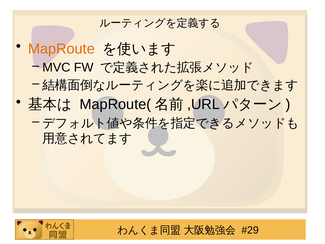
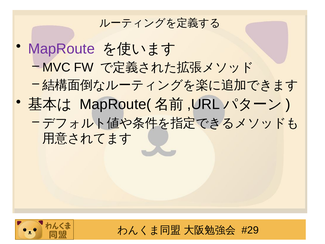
MapRoute colour: orange -> purple (61, 49)
